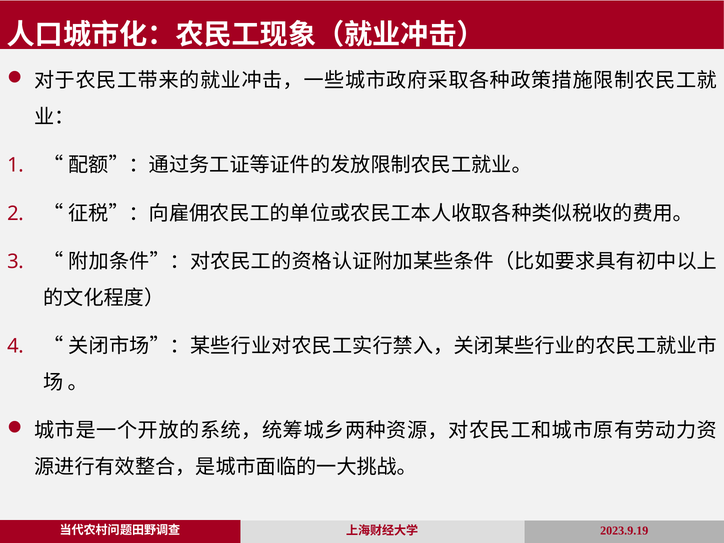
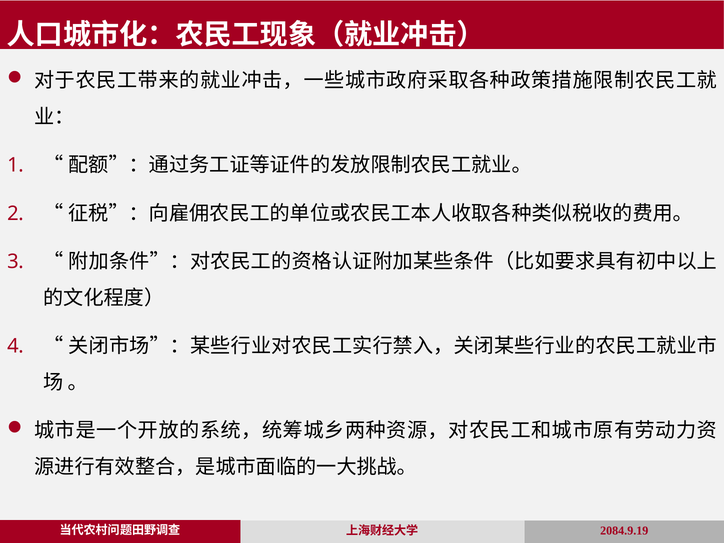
2023.9.19: 2023.9.19 -> 2084.9.19 (624, 531)
